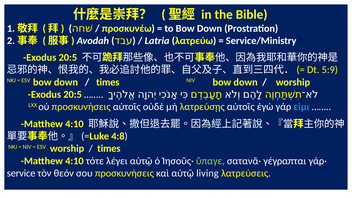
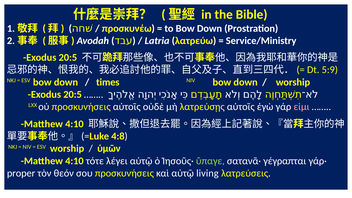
εἰμι colour: light blue -> pink (301, 107)
times: times -> ὑμῶν (109, 149)
service: service -> proper (21, 173)
